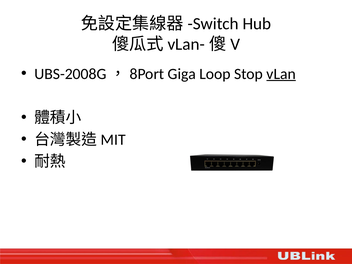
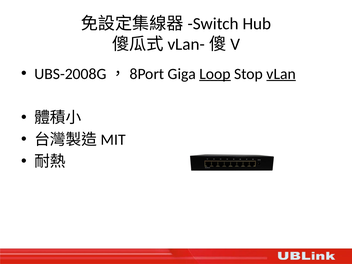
Loop underline: none -> present (215, 74)
